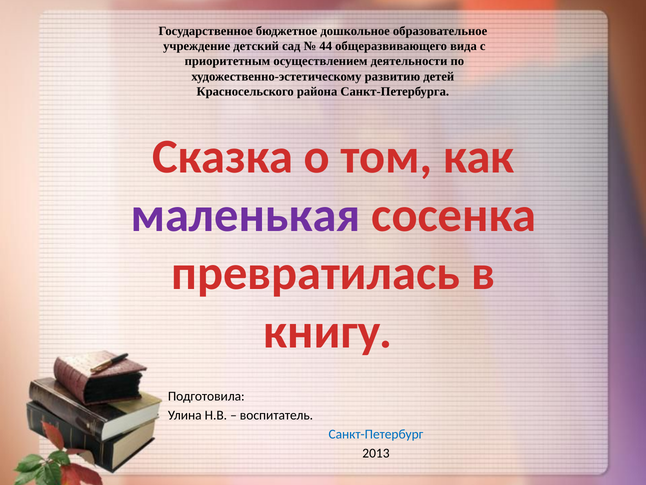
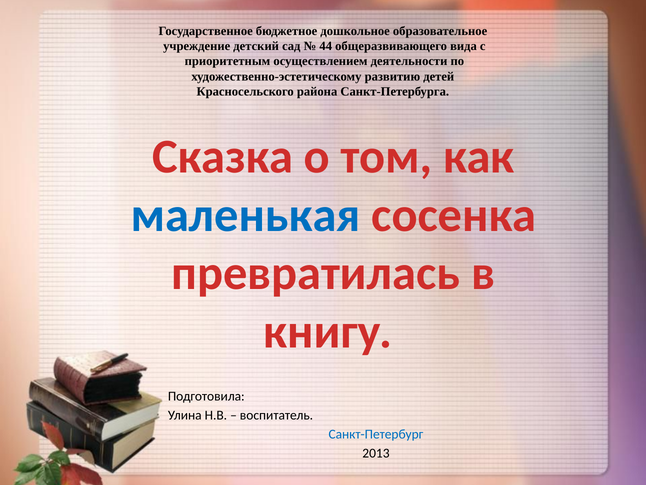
маленькая colour: purple -> blue (246, 215)
